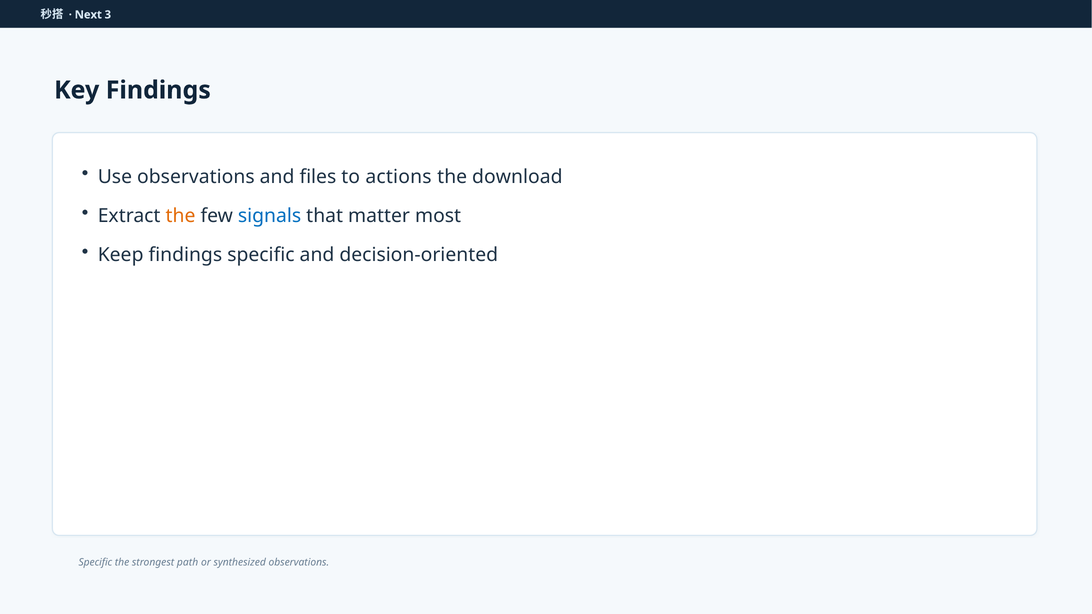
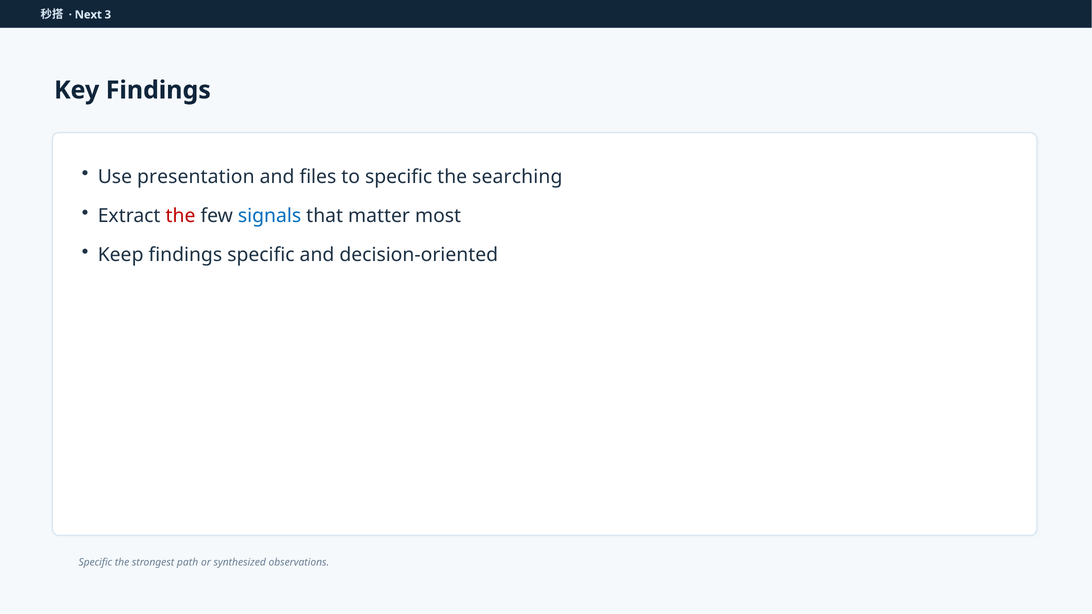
Use observations: observations -> presentation (196, 177)
to actions: actions -> specific (399, 177)
download: download -> searching (517, 177)
the colour: orange -> red (181, 216)
